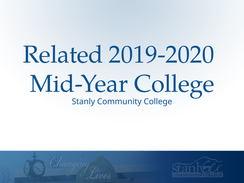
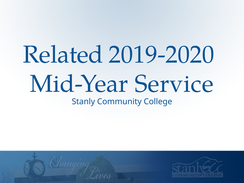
Mid-Year College: College -> Service (174, 84)
